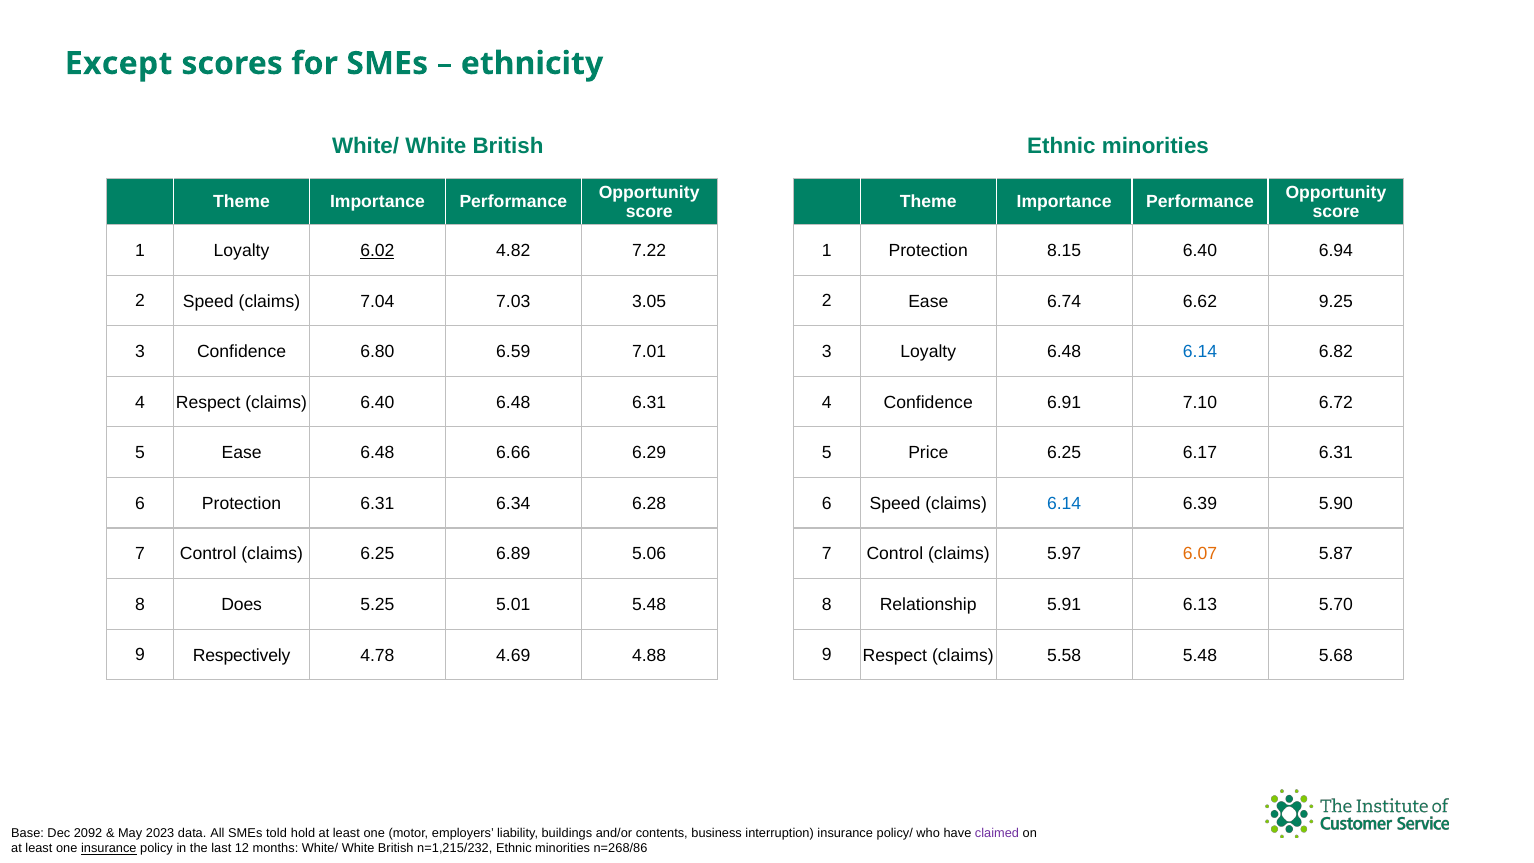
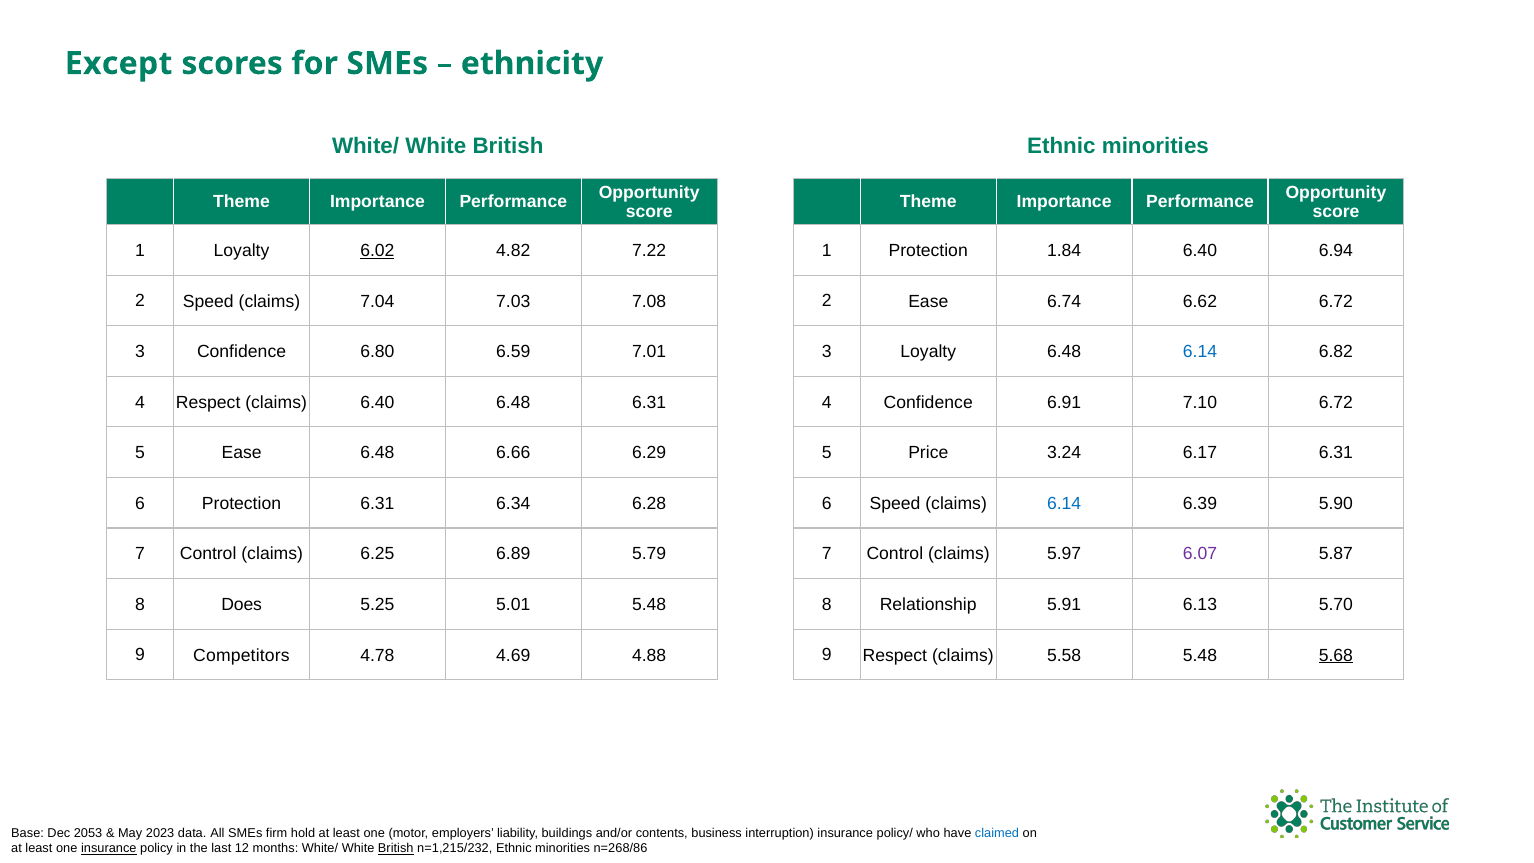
8.15: 8.15 -> 1.84 (1064, 251)
3.05: 3.05 -> 7.08 (649, 301)
6.62 9.25: 9.25 -> 6.72 (1336, 301)
Price 6.25: 6.25 -> 3.24 (1064, 453)
5.06: 5.06 -> 5.79 (649, 554)
6.07 colour: orange -> purple (1200, 554)
Respectively: Respectively -> Competitors (241, 655)
5.68 underline: none -> present (1336, 655)
2092: 2092 -> 2053 (88, 833)
told: told -> firm (277, 833)
claimed colour: purple -> blue (997, 833)
British underline: none -> present (396, 849)
